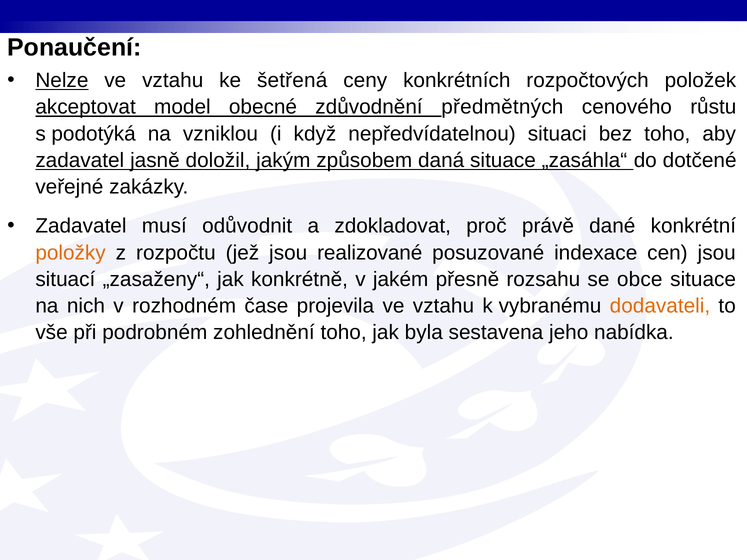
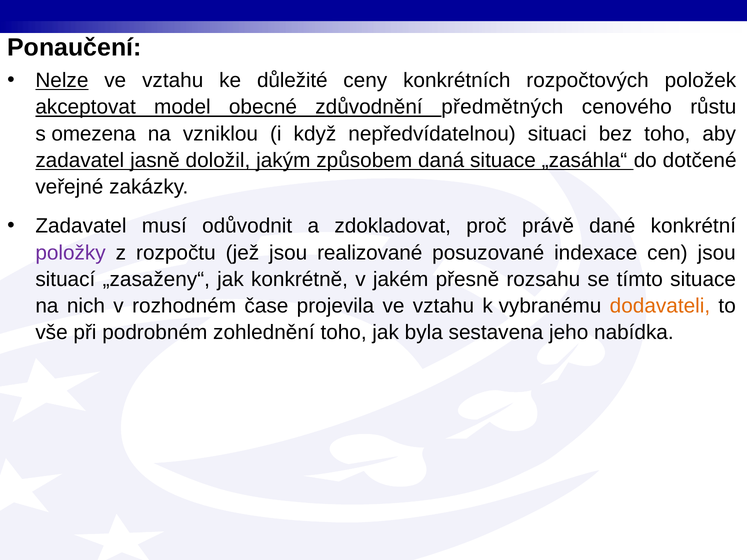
šetřená: šetřená -> důležité (292, 81)
podotýká: podotýká -> omezena (94, 134)
položky colour: orange -> purple (71, 253)
obce: obce -> tímto (640, 279)
